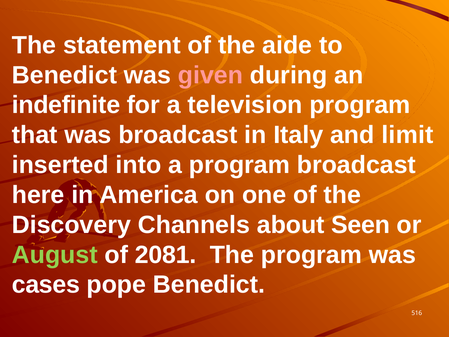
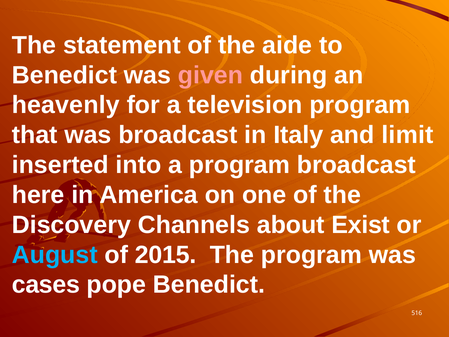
indefinite: indefinite -> heavenly (66, 105)
Seen: Seen -> Exist (361, 225)
August colour: light green -> light blue (55, 255)
2081: 2081 -> 2015 (166, 255)
